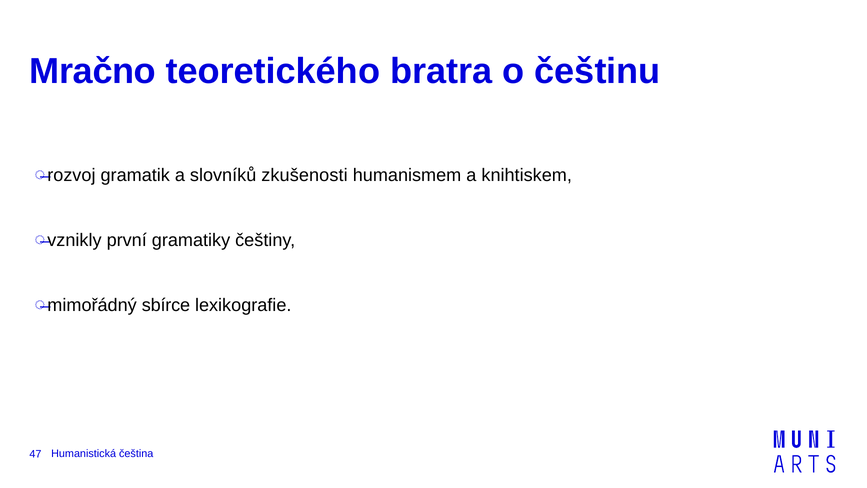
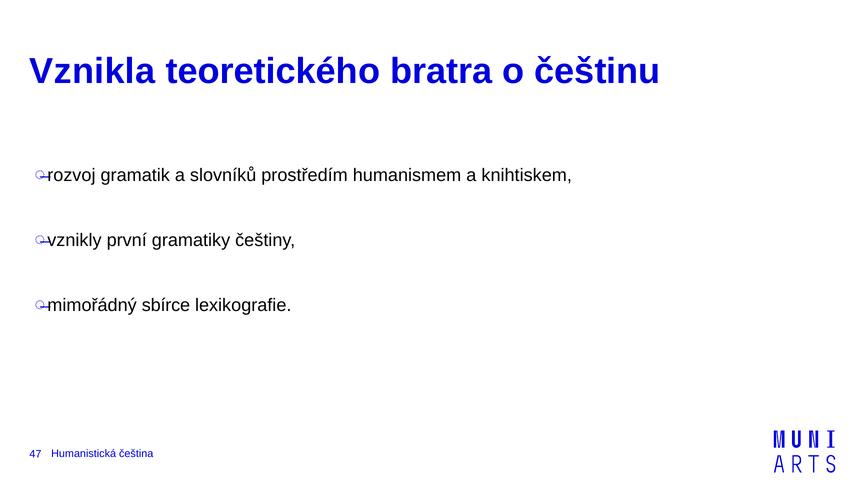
Mračno: Mračno -> Vznikla (92, 71)
zkušenosti: zkušenosti -> prostředím (305, 175)
